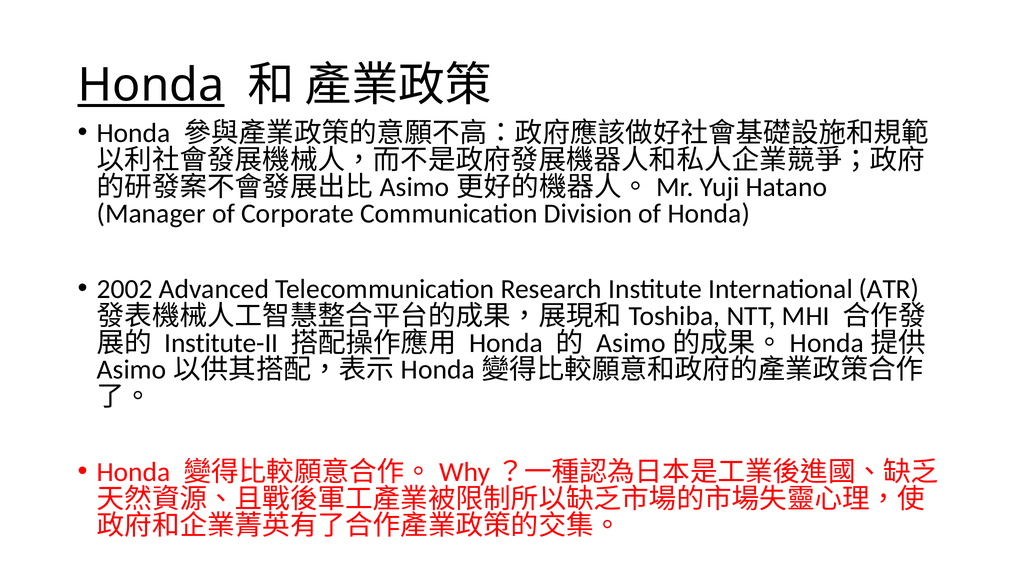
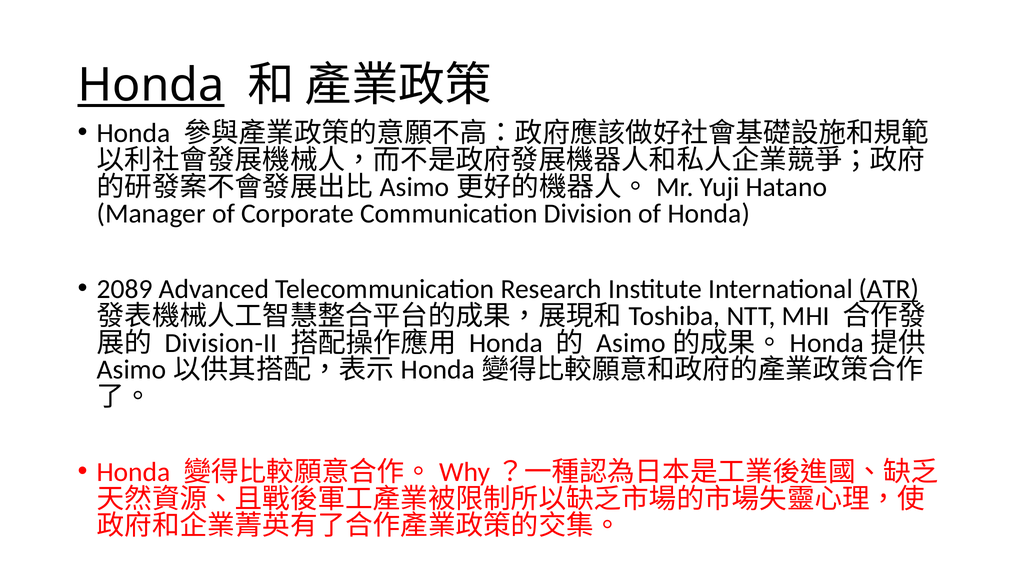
2002: 2002 -> 2089 (125, 289)
ATR underline: none -> present (889, 289)
Institute-II: Institute-II -> Division-II (221, 343)
